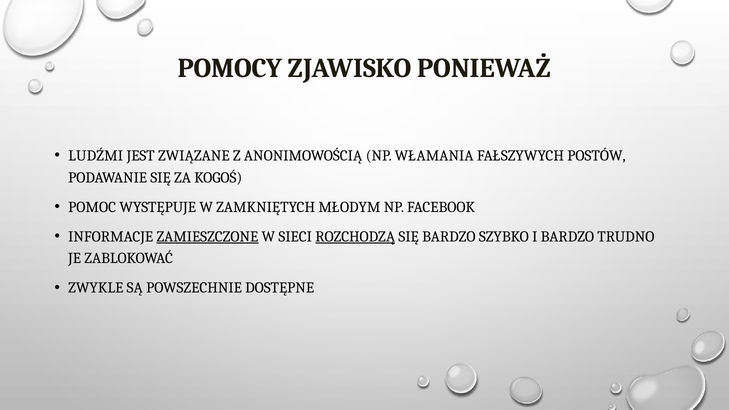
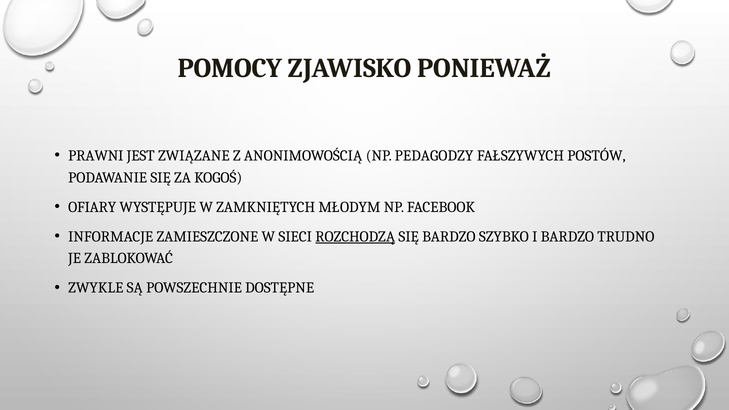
LUDŹMI: LUDŹMI -> PRAWNI (96, 156)
WŁAMANIA: WŁAMANIA -> PEDAGODZY (434, 156)
POMOC: POMOC -> OFIARY (92, 207)
ZAMIESZCZONE underline: present -> none (207, 237)
